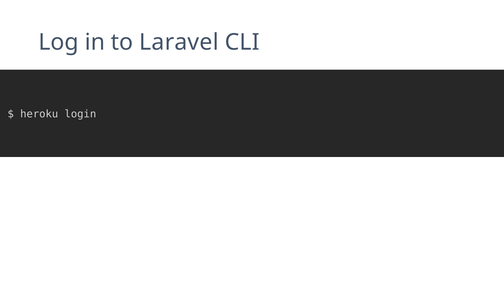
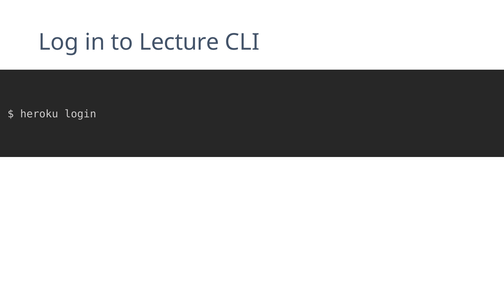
Laravel: Laravel -> Lecture (179, 42)
